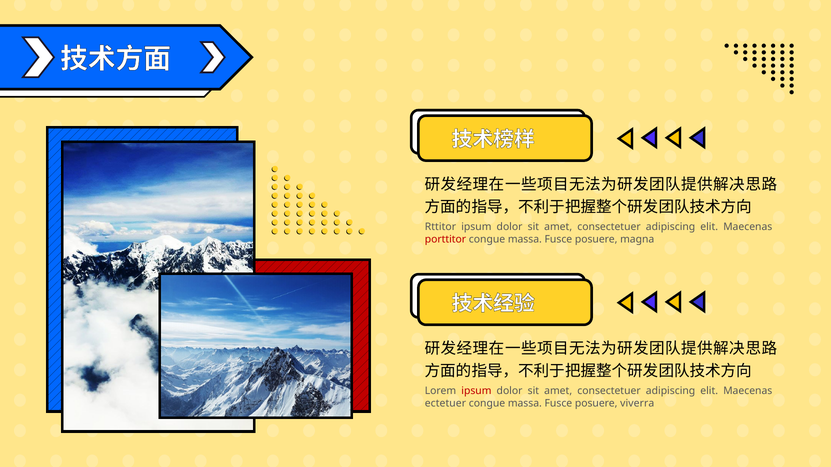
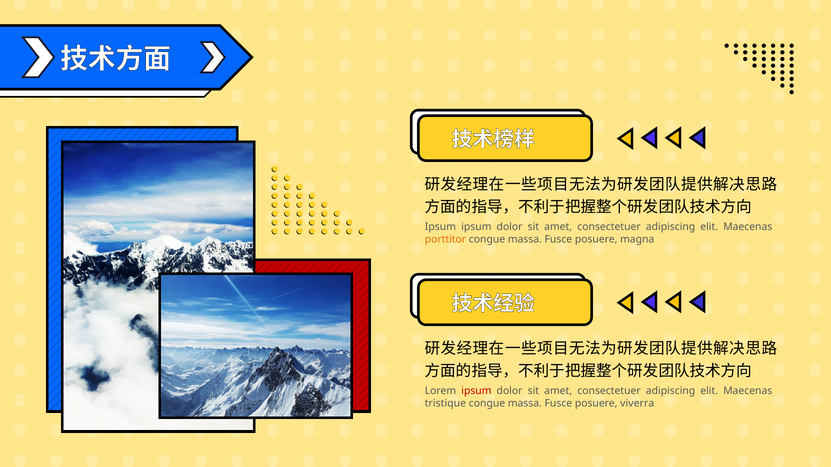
Rttitor: Rttitor -> Ipsum (440, 227)
porttitor colour: red -> orange (445, 240)
ectetuer: ectetuer -> tristique (445, 404)
